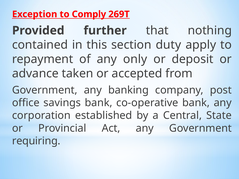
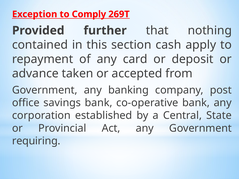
duty: duty -> cash (168, 45)
only: only -> card (135, 59)
